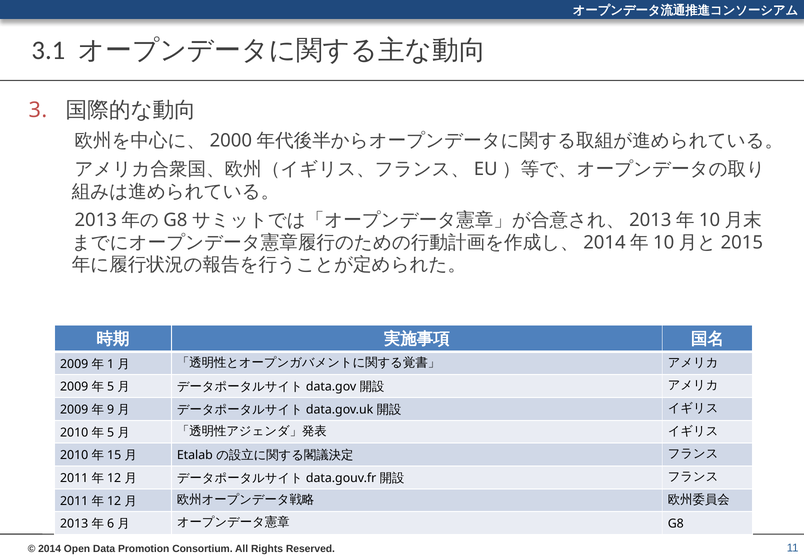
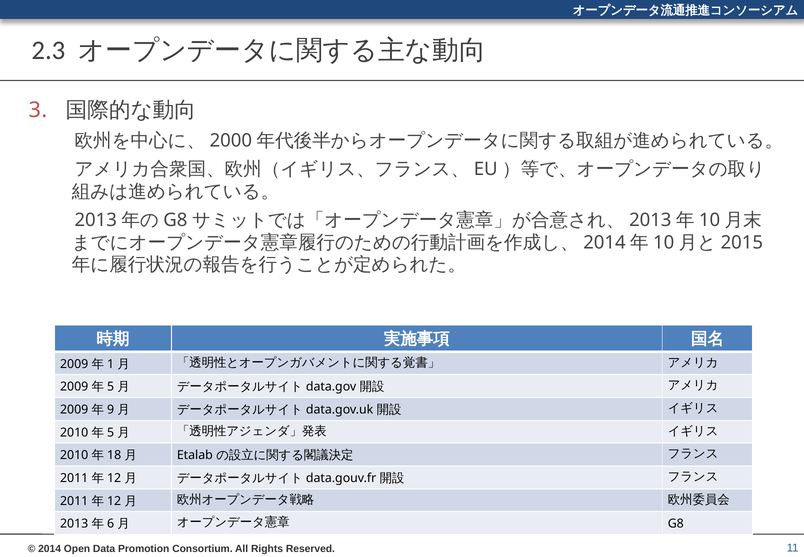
3.1: 3.1 -> 2.3 (48, 50)
15: 15 -> 18 (114, 455)
